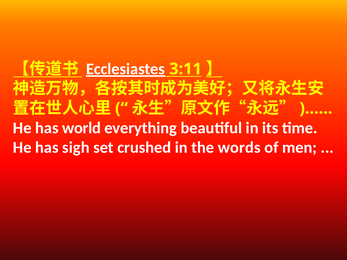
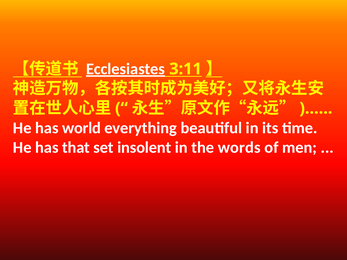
sigh: sigh -> that (76, 148)
crushed: crushed -> insolent (144, 148)
